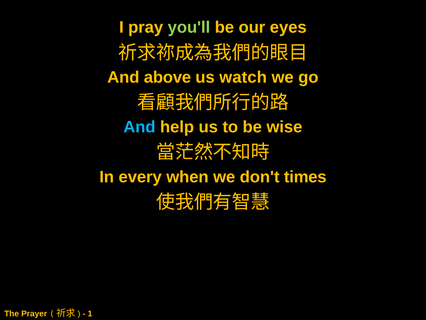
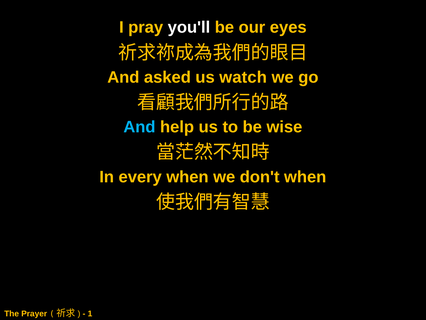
you'll colour: light green -> white (189, 27)
above: above -> asked (167, 77)
don't times: times -> when (305, 177)
